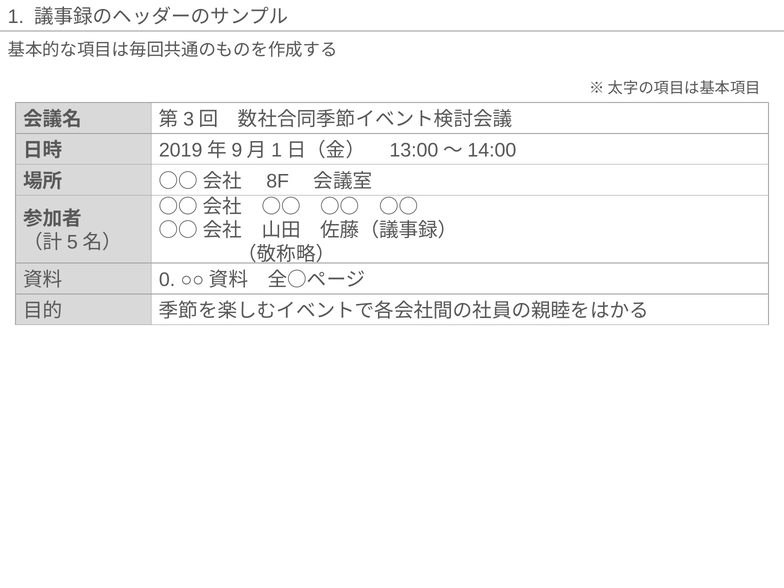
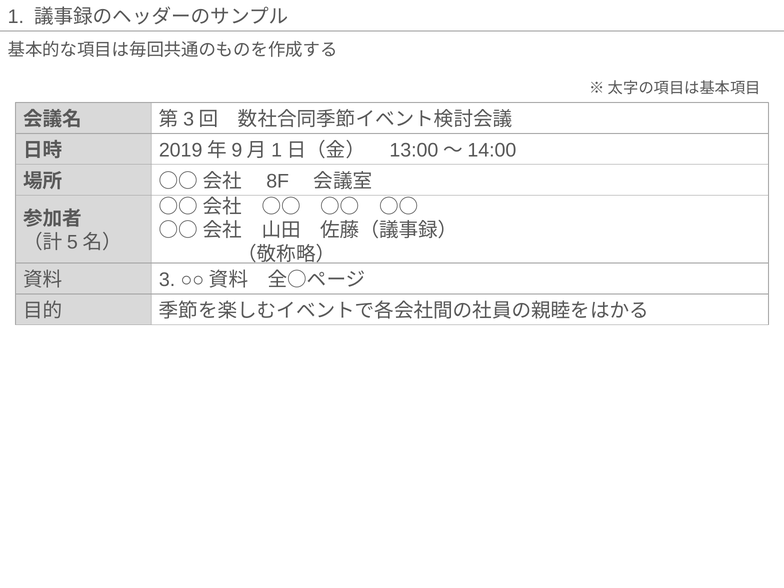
0: 0 -> 3 (167, 280)
